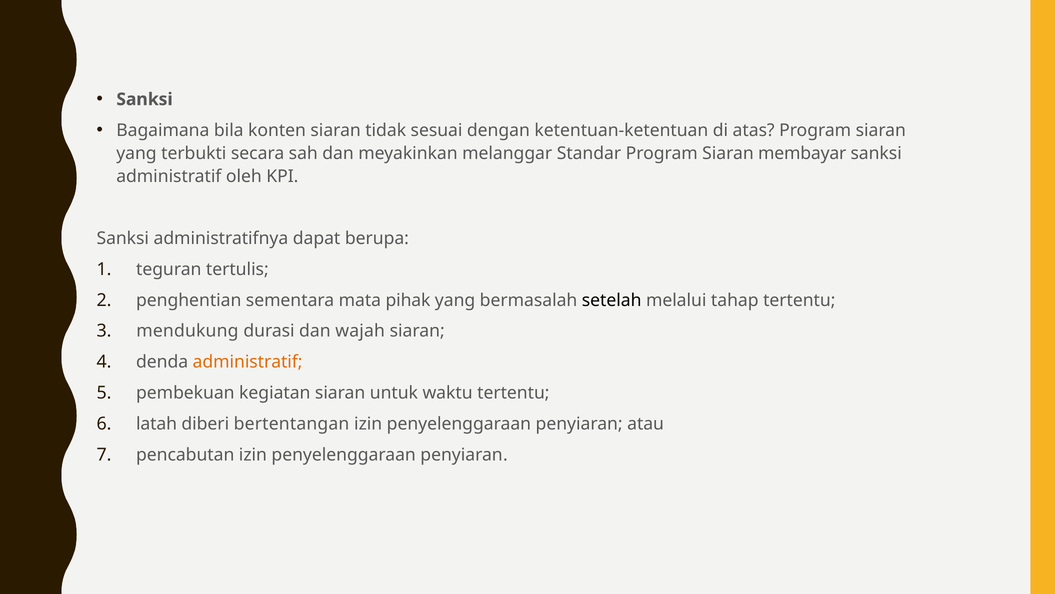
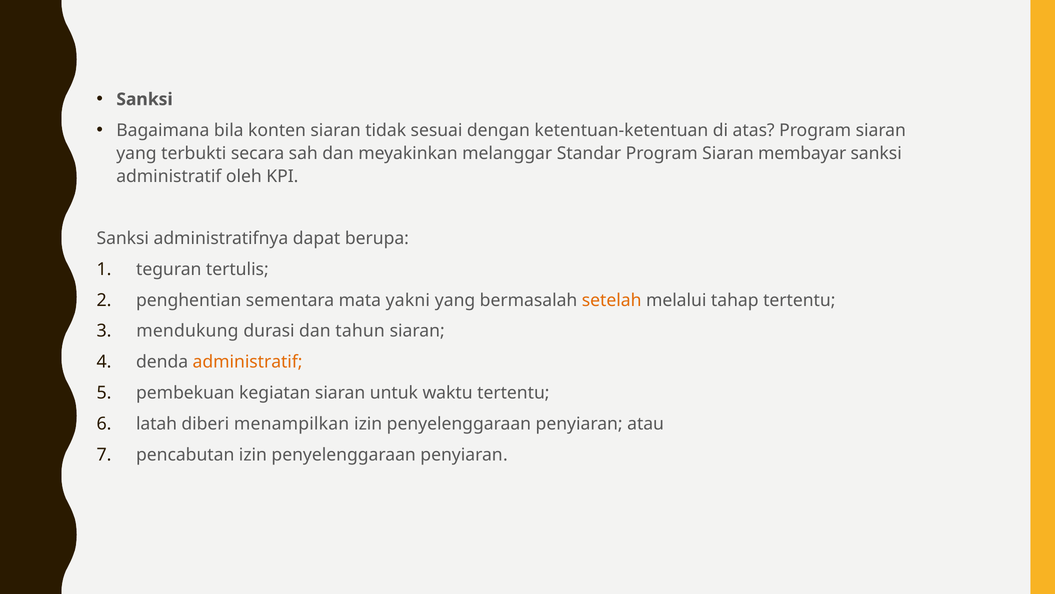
pihak: pihak -> yakni (408, 300)
setelah colour: black -> orange (612, 300)
wajah: wajah -> tahun (360, 331)
bertentangan: bertentangan -> menampilkan (292, 423)
